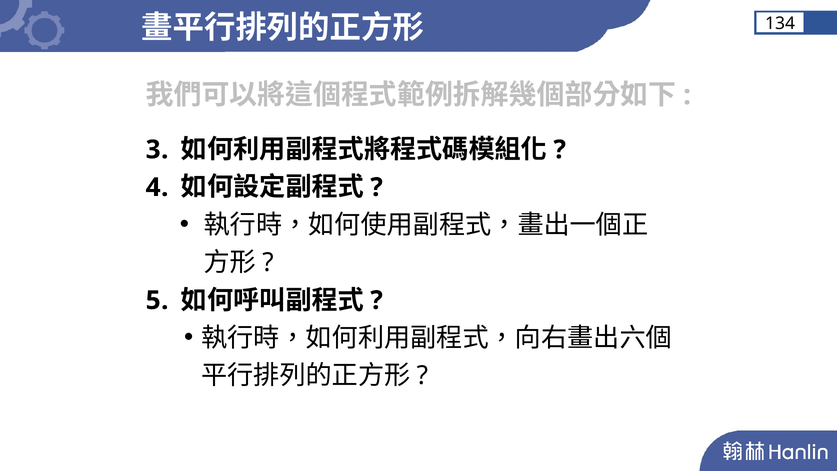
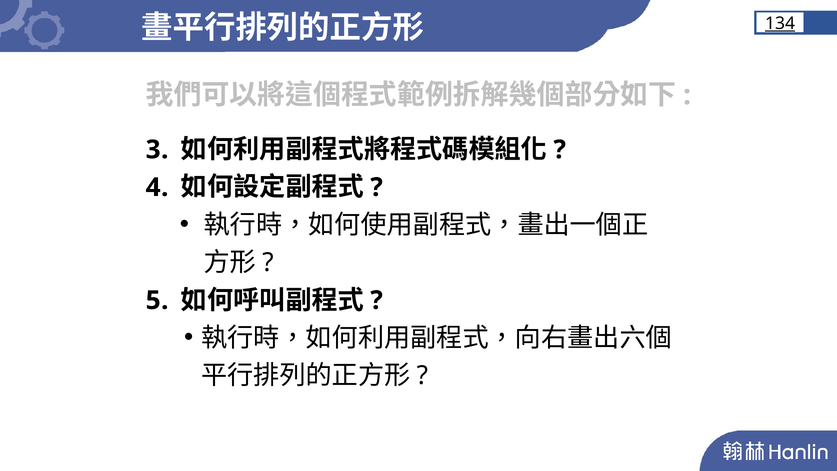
134 underline: none -> present (780, 24)
